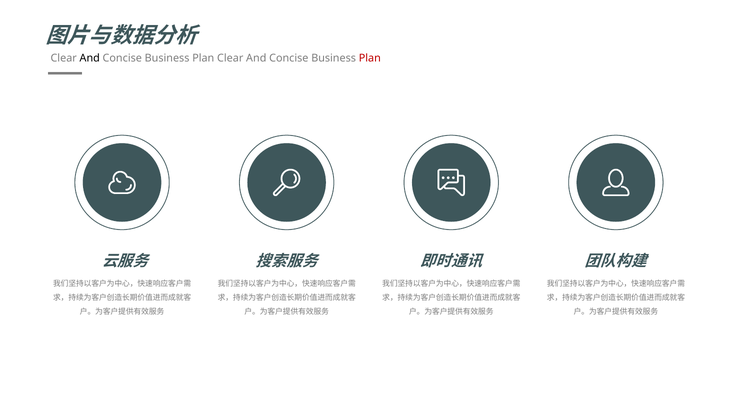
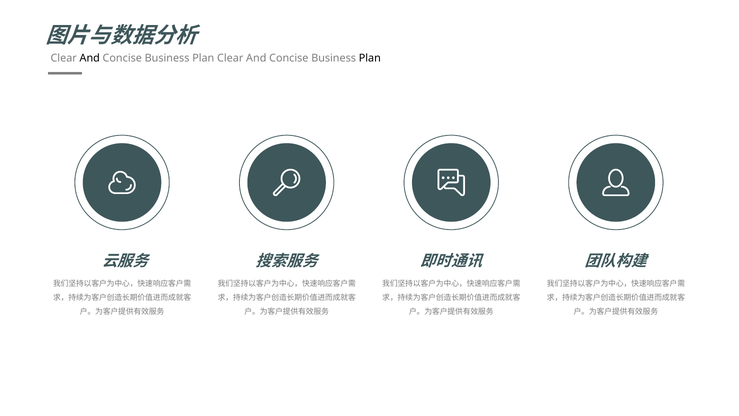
Plan colour: red -> black (370, 58)
